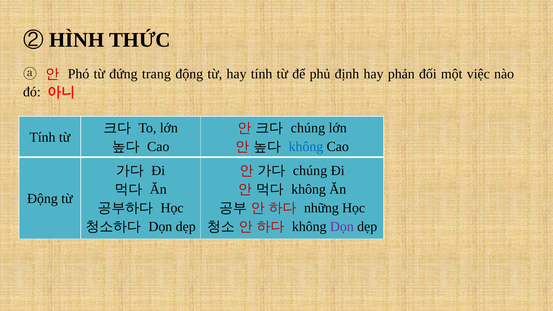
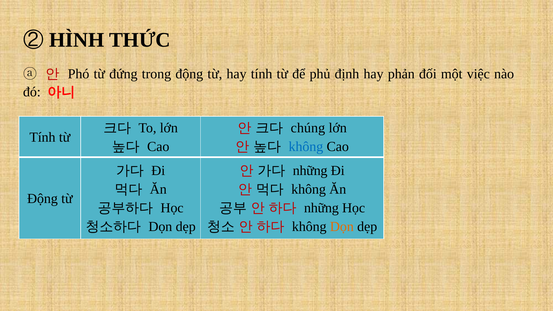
trang: trang -> trong (156, 74)
chúng: chúng -> những (310, 171)
Dọn colour: purple -> orange (342, 227)
